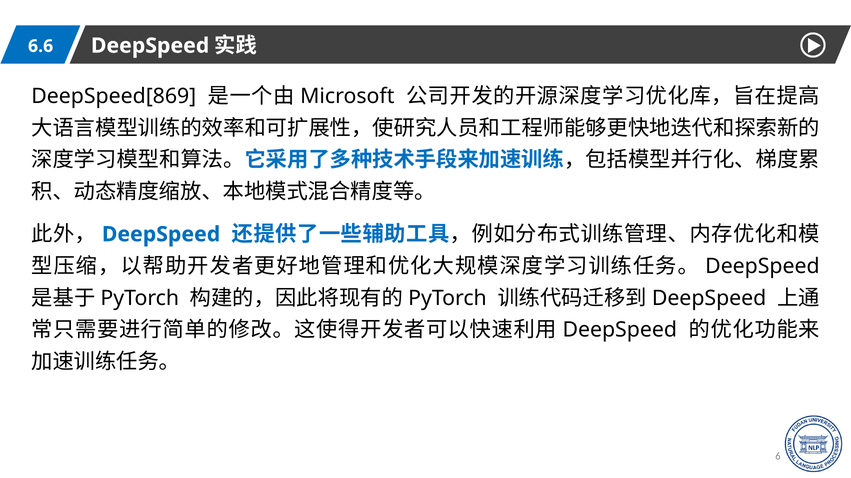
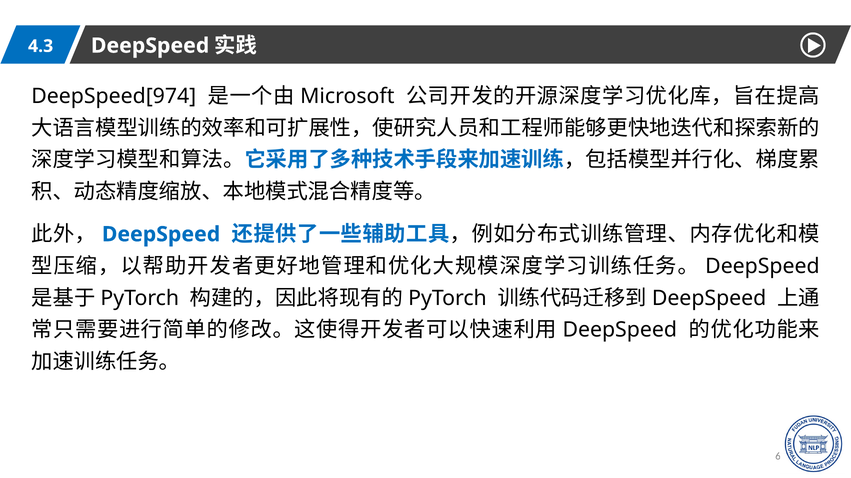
6.6: 6.6 -> 4.3 (41, 46)
DeepSpeed[869: DeepSpeed[869 -> DeepSpeed[974 (114, 96)
